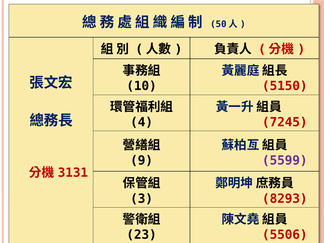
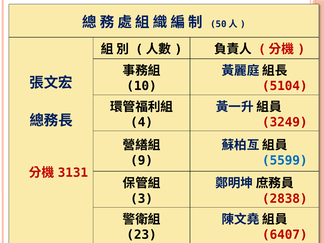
5150: 5150 -> 5104 (285, 86)
7245: 7245 -> 3249 (285, 122)
5599 colour: purple -> blue (285, 160)
8293: 8293 -> 2838 (285, 199)
5506: 5506 -> 6407 (285, 235)
